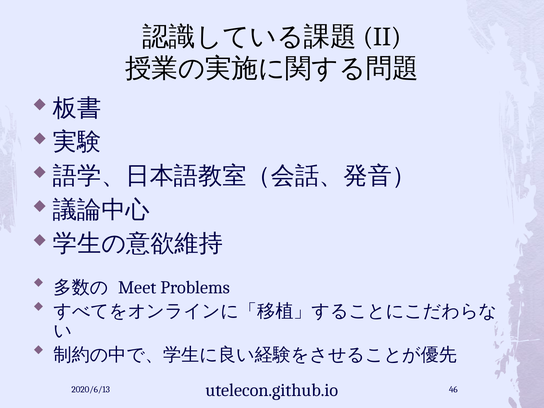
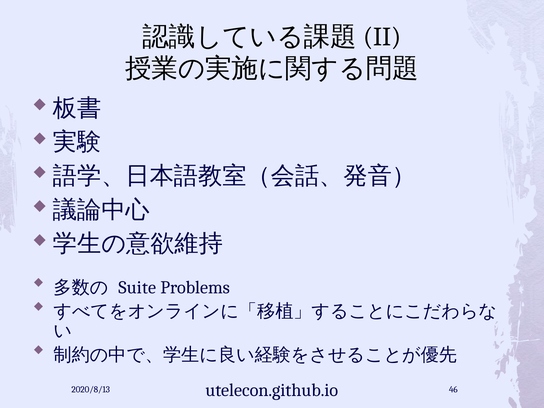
Meet: Meet -> Suite (137, 287)
2020/6/13: 2020/6/13 -> 2020/8/13 (91, 390)
